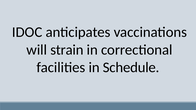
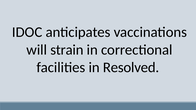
Schedule: Schedule -> Resolved (131, 68)
